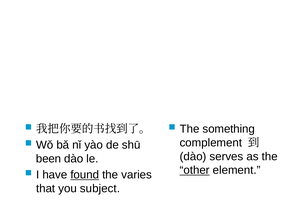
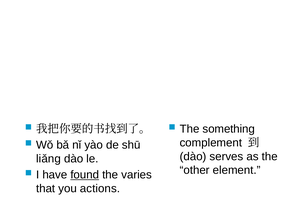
been: been -> liǎng (48, 159)
other underline: present -> none (195, 170)
subject: subject -> actions (100, 189)
